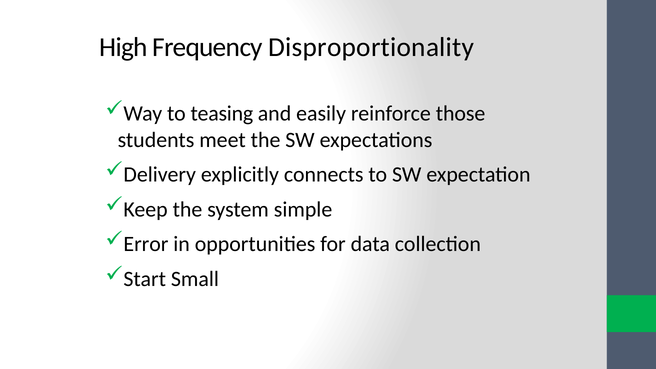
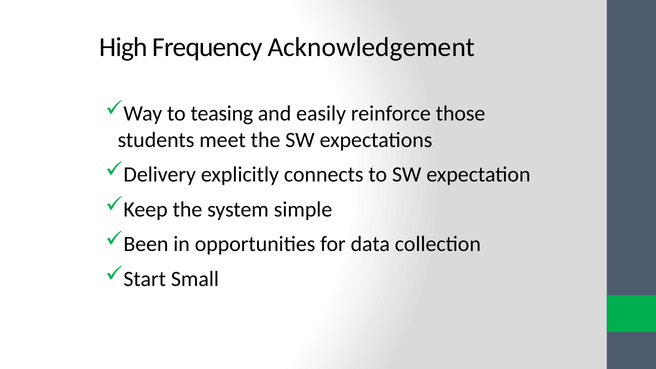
Disproportionality: Disproportionality -> Acknowledgement (371, 47)
Error: Error -> Been (146, 244)
